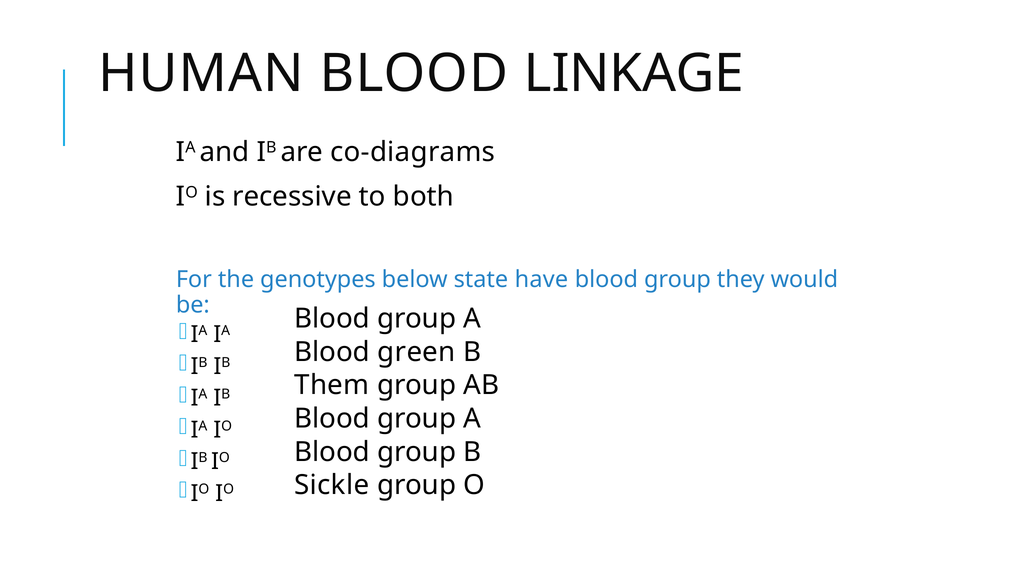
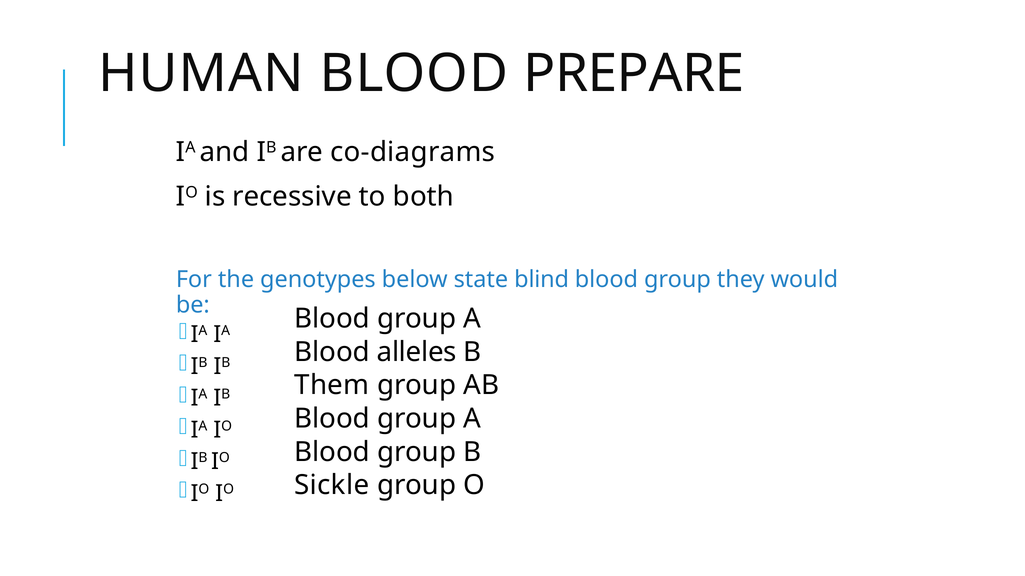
LINKAGE: LINKAGE -> PREPARE (634, 74)
have: have -> blind (542, 280)
green: green -> alleles (417, 352)
